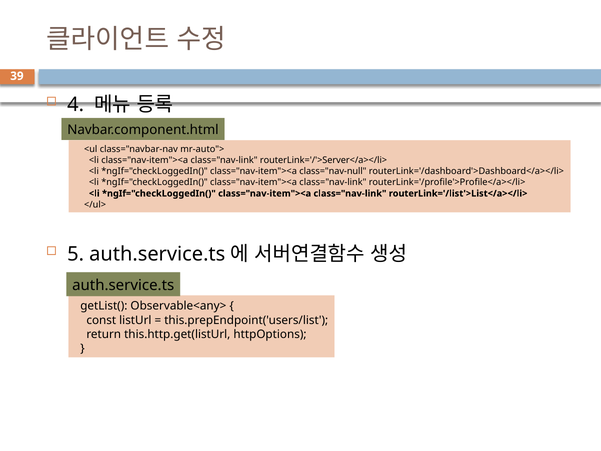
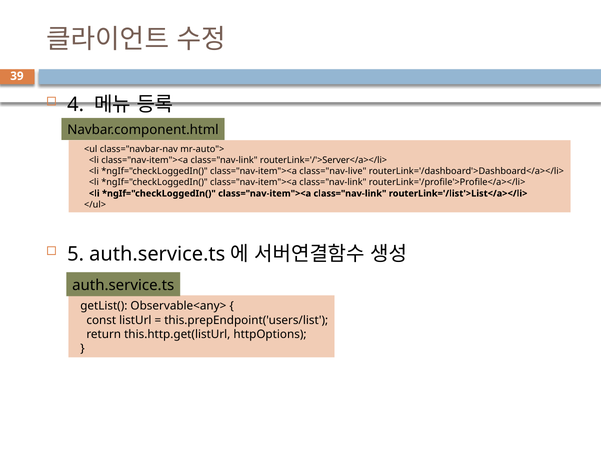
class="nav-null: class="nav-null -> class="nav-live (333, 171)
